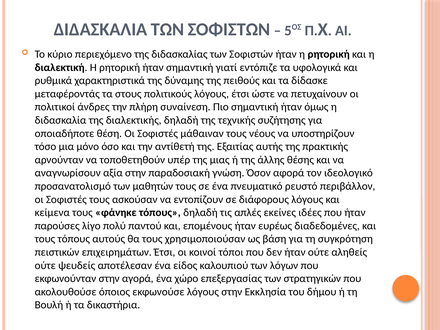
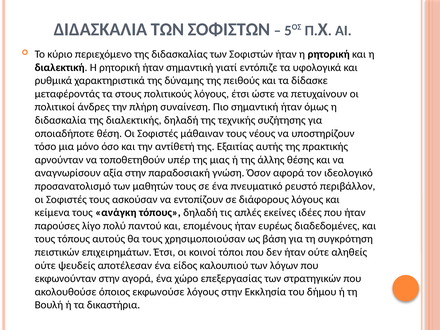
φάνηκε: φάνηκε -> ανάγκη (116, 213)
